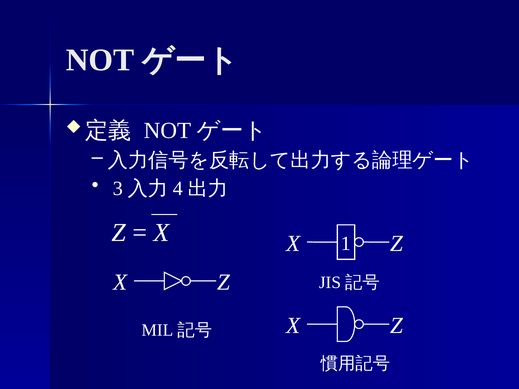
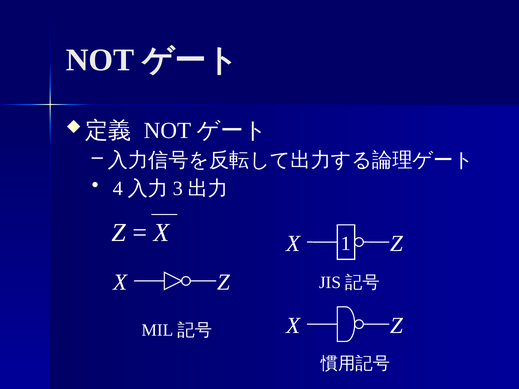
3: 3 -> 4 (118, 189)
4: 4 -> 3 (178, 189)
